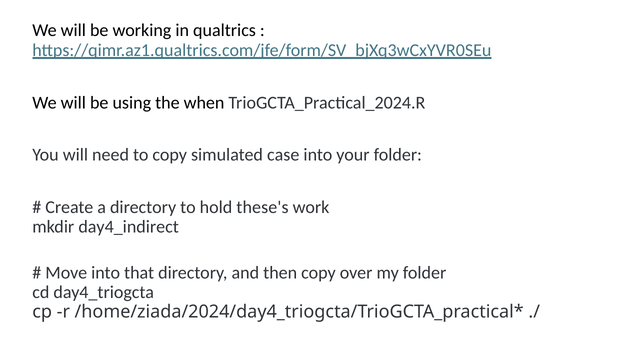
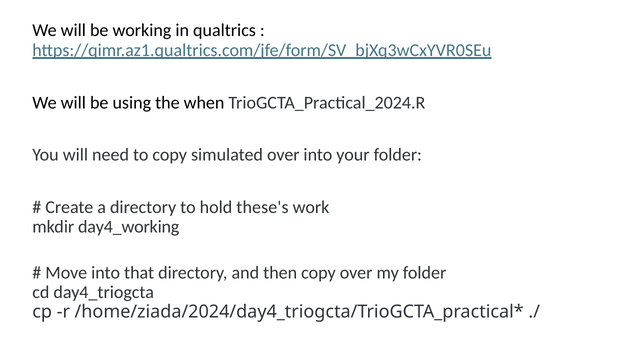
simulated case: case -> over (283, 155)
day4_indirect: day4_indirect -> day4_working (129, 227)
